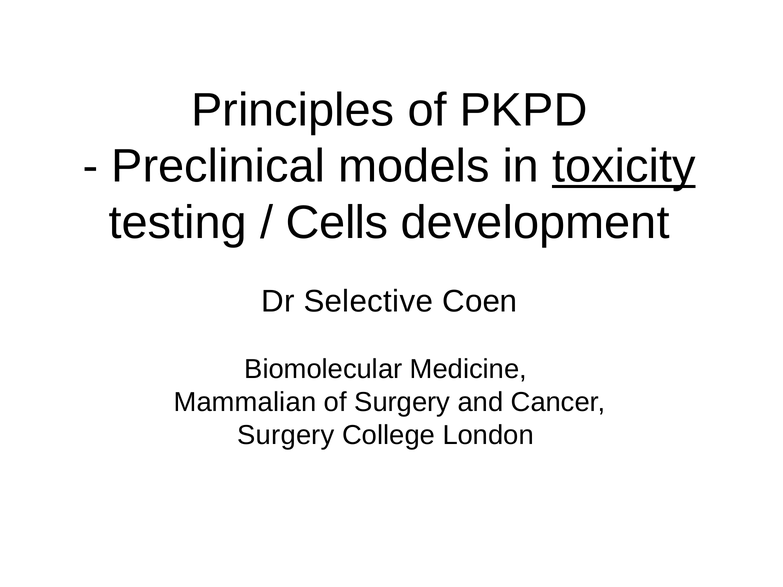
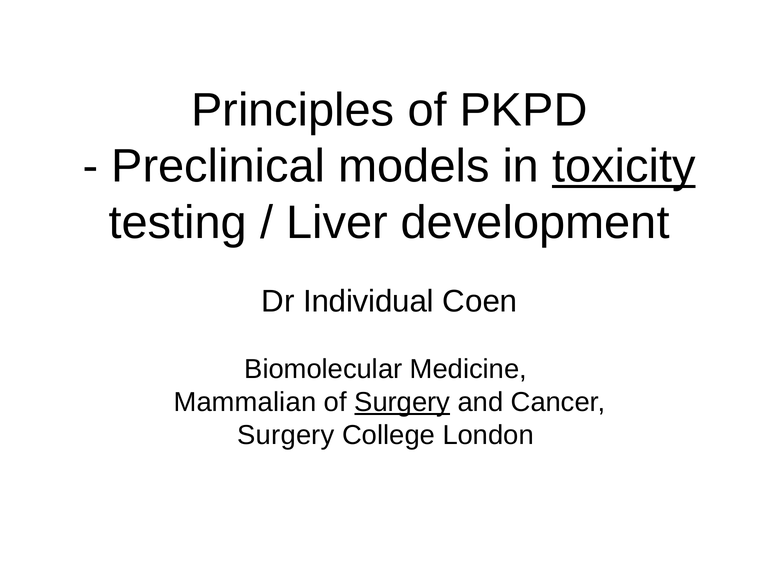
Cells: Cells -> Liver (337, 223)
Selective: Selective -> Individual (369, 302)
Surgery underline: none -> present (402, 402)
